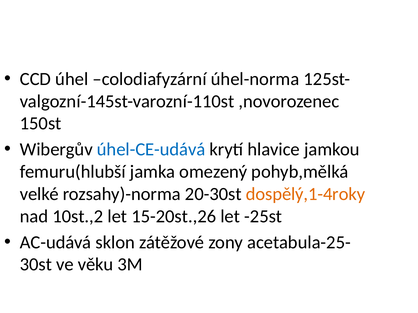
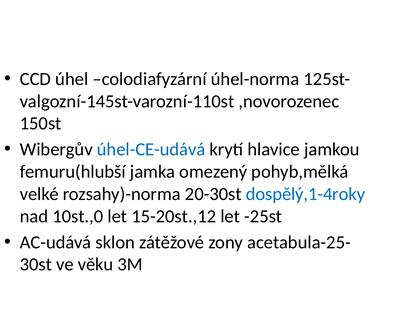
dospělý,1-4roky colour: orange -> blue (305, 194)
10st.,2: 10st.,2 -> 10st.,0 (78, 217)
15-20st.,26: 15-20st.,26 -> 15-20st.,12 (174, 217)
